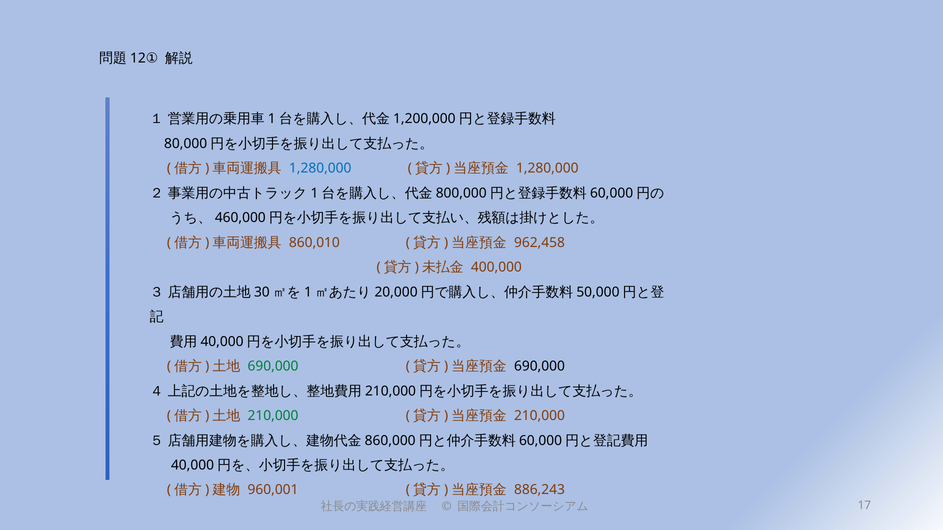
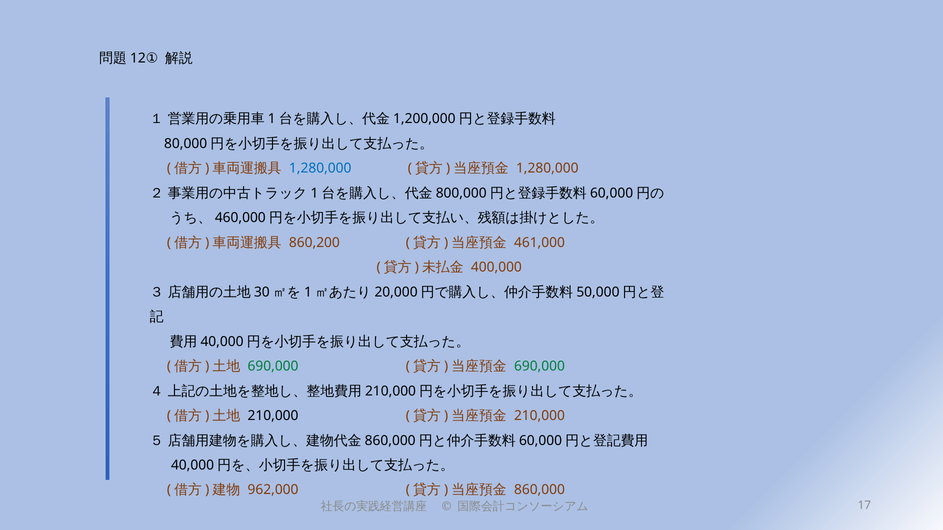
860,010: 860,010 -> 860,200 (314, 243)
962,458: 962,458 -> 461,000 (539, 243)
690,000 colour: black -> green (539, 367)
210,000 colour: green -> black (273, 416)
960,001: 960,001 -> 962,000 (273, 490)
886,243: 886,243 -> 860,000 (539, 490)
